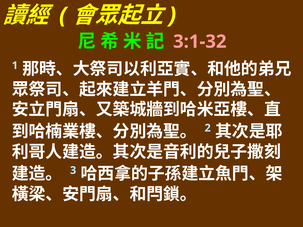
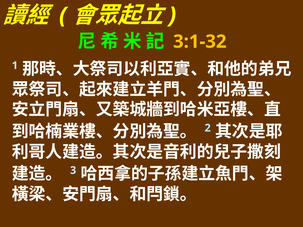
3:1-32 colour: pink -> yellow (200, 42)
